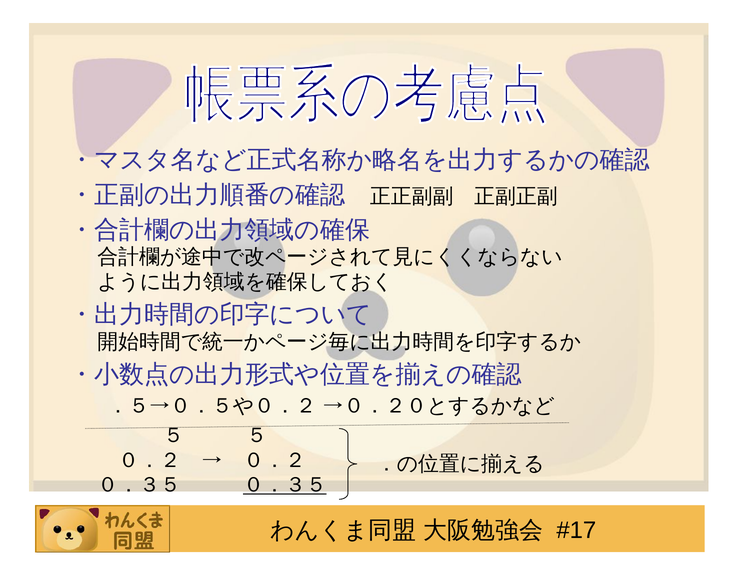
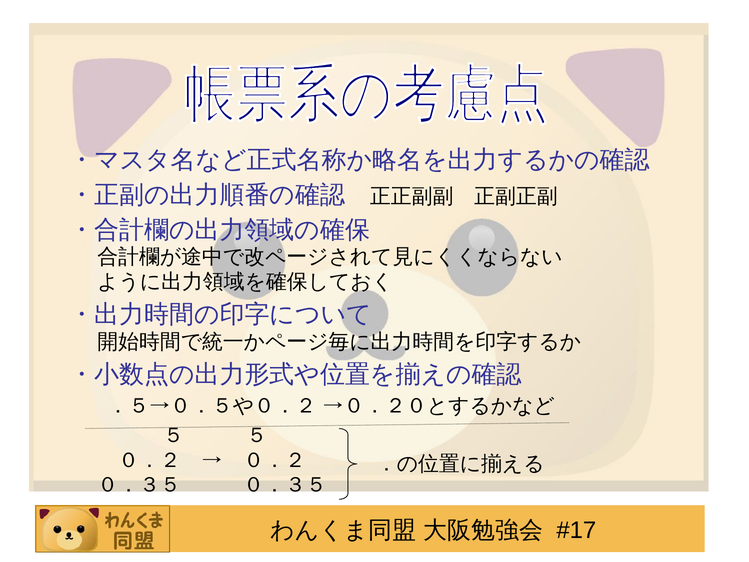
０．３５ underline: present -> none (285, 485)
